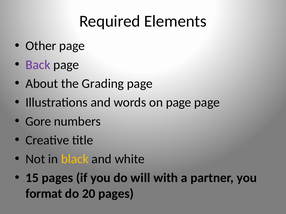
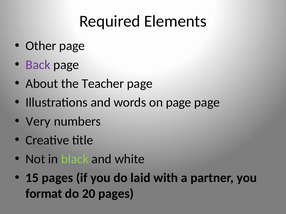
Grading: Grading -> Teacher (103, 84)
Gore: Gore -> Very (38, 122)
black colour: yellow -> light green (75, 159)
will: will -> laid (141, 178)
